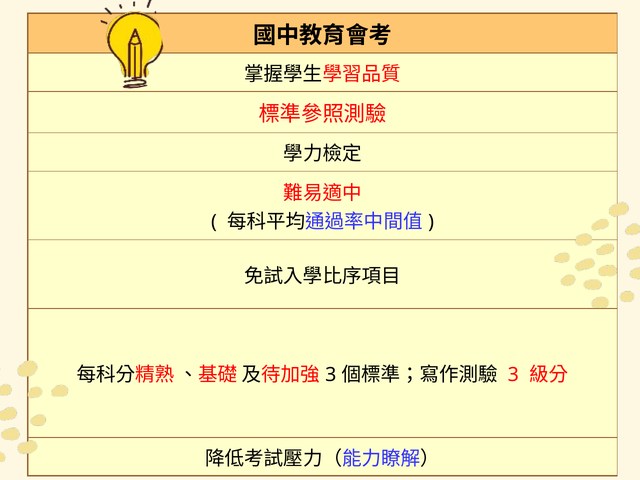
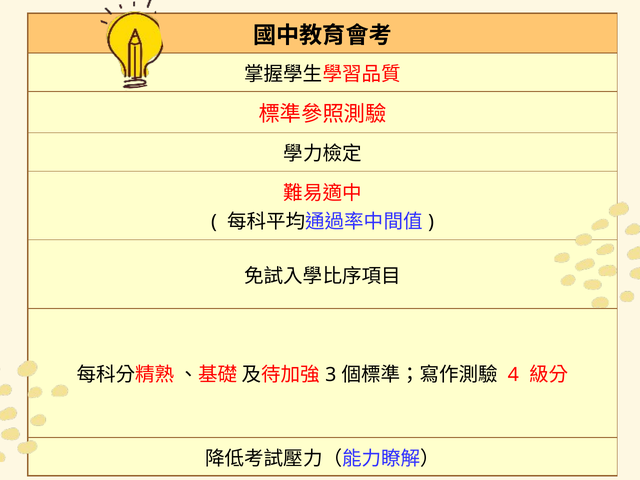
3: 3 -> 4 (513, 375)
